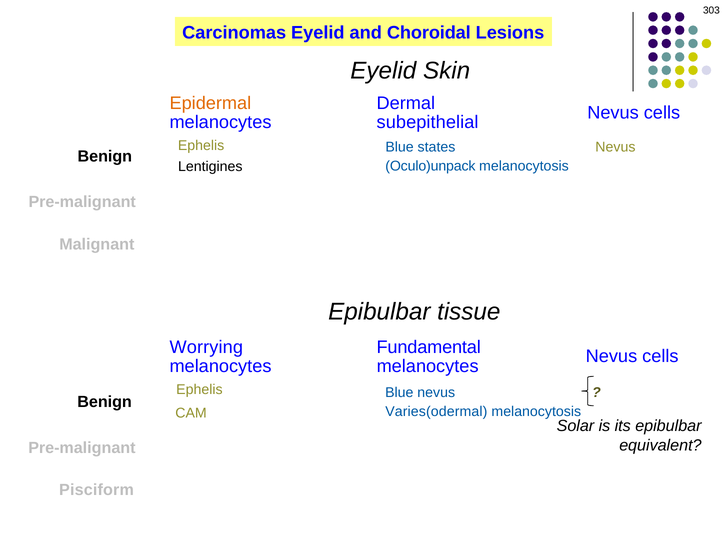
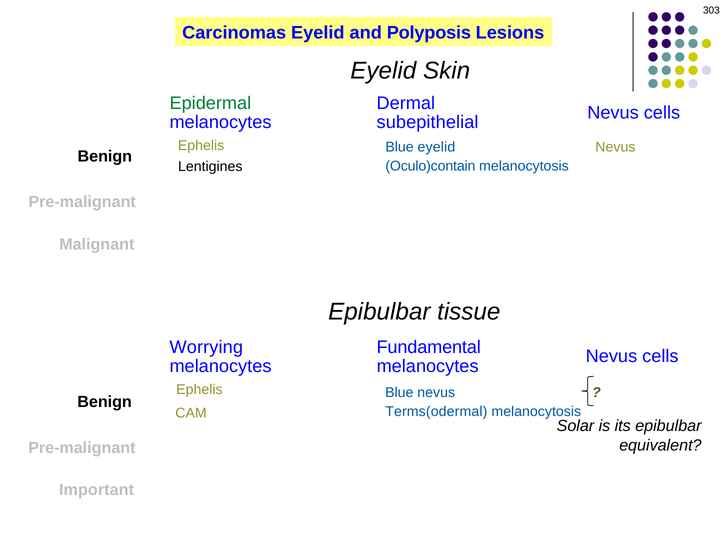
Choroidal: Choroidal -> Polyposis (429, 33)
Epidermal colour: orange -> green (210, 103)
Blue states: states -> eyelid (436, 147)
Oculo)unpack: Oculo)unpack -> Oculo)contain (430, 166)
Varies(odermal: Varies(odermal -> Terms(odermal (436, 412)
Pisciform: Pisciform -> Important (97, 490)
